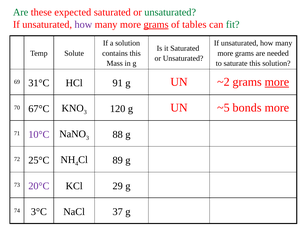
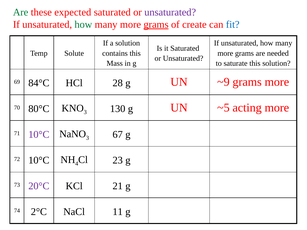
unsaturated colour: green -> purple (170, 12)
how colour: purple -> green (83, 24)
tables: tables -> create (194, 24)
fit colour: green -> blue (233, 24)
31°C: 31°C -> 84°C (39, 83)
91: 91 -> 28 (118, 83)
~2: ~2 -> ~9 (223, 82)
more underline: present -> none (277, 82)
67°C: 67°C -> 80°C (39, 109)
120: 120 -> 130 (118, 109)
bonds: bonds -> acting (247, 108)
88: 88 -> 67 (118, 135)
72 25°C: 25°C -> 10°C (39, 161)
89: 89 -> 23 (118, 161)
29: 29 -> 21 (118, 186)
3°C: 3°C -> 2°C (39, 212)
37: 37 -> 11 (118, 212)
